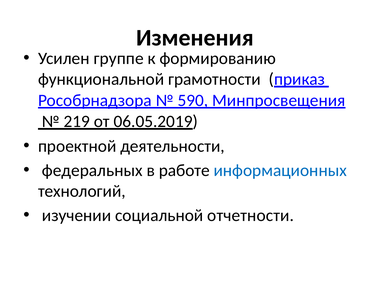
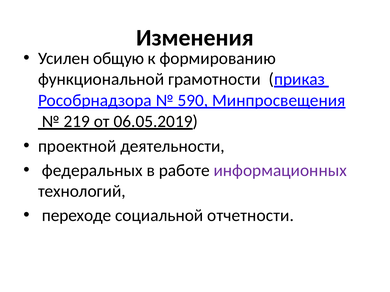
группе: группе -> общую (119, 58)
информационных colour: blue -> purple (280, 171)
изучении: изучении -> переходе (77, 216)
